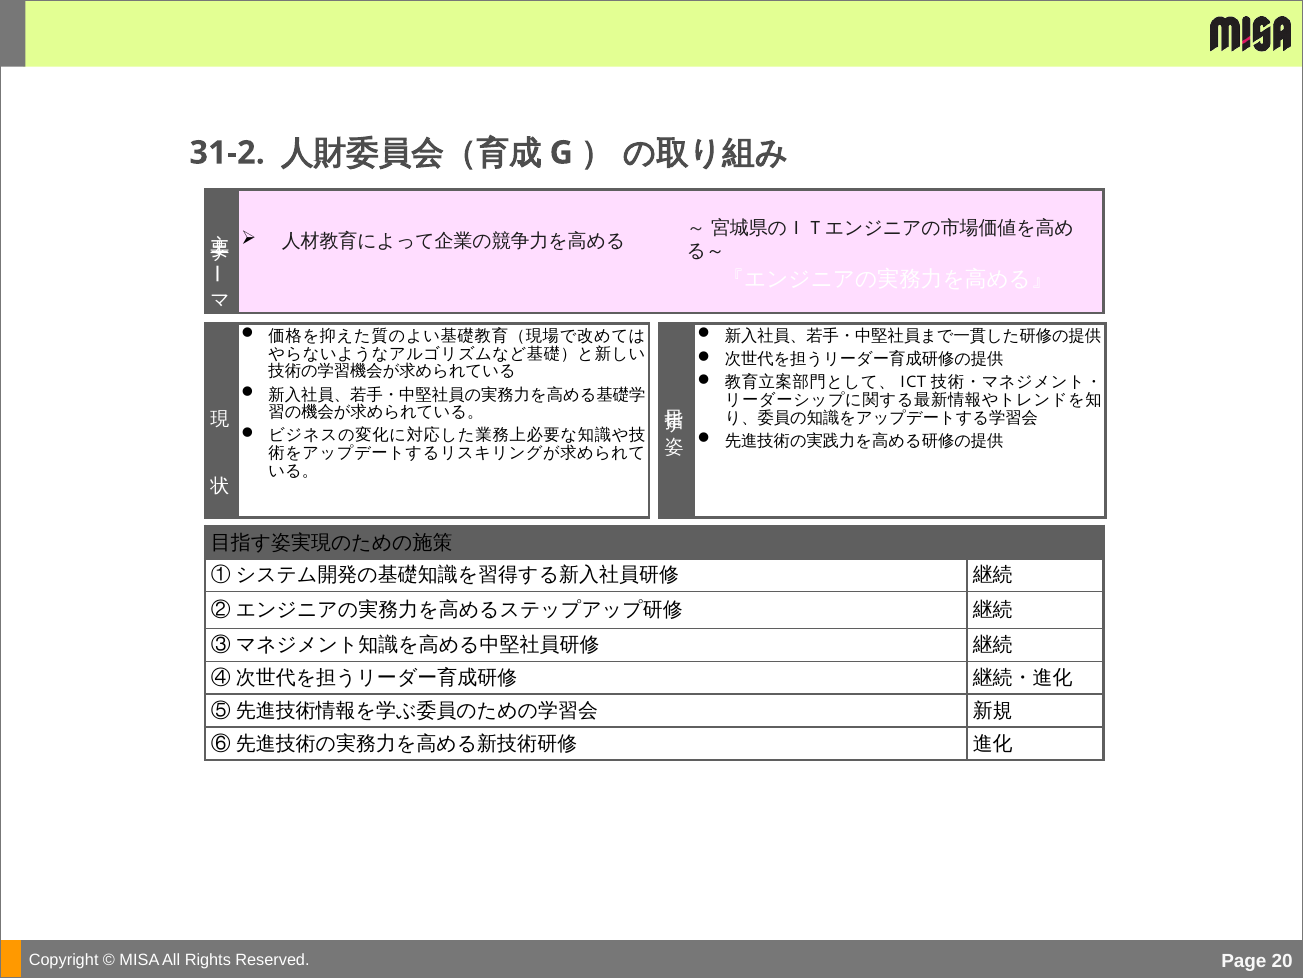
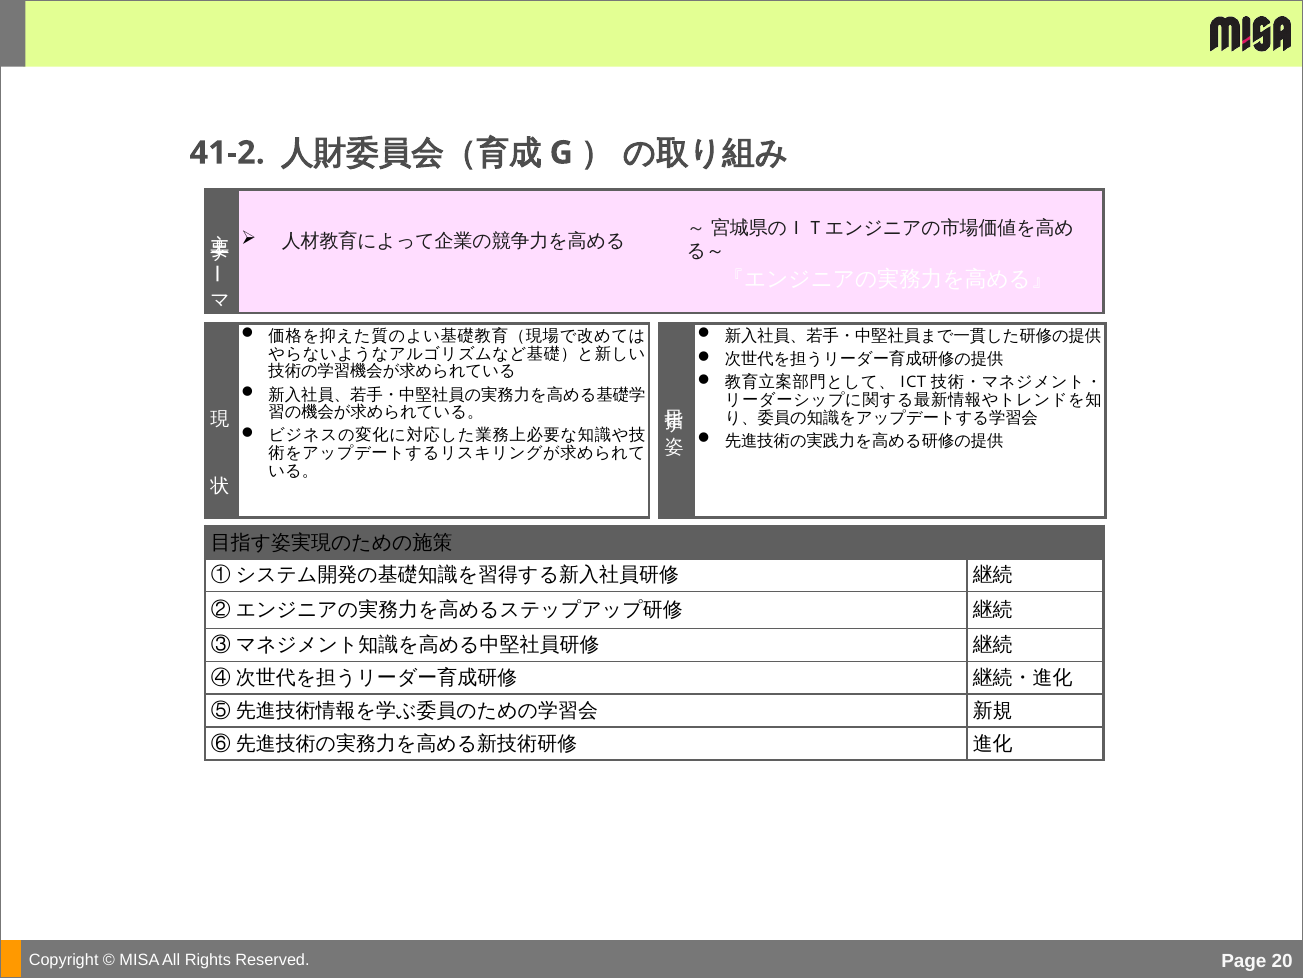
31-2: 31-2 -> 41-2 (227, 153)
